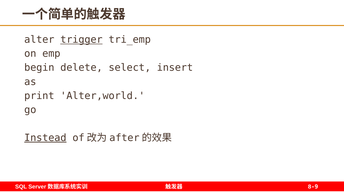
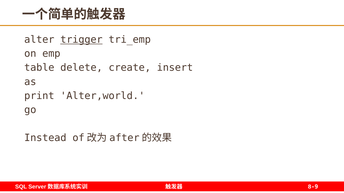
begin: begin -> table (39, 68)
select: select -> create (130, 68)
Instead underline: present -> none (45, 138)
